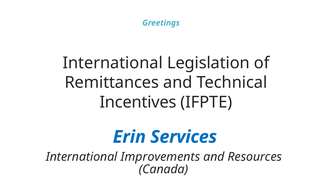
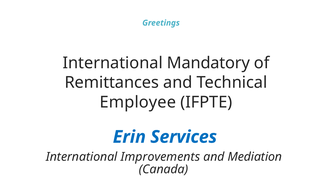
Legislation: Legislation -> Mandatory (208, 63)
Incentives: Incentives -> Employee (138, 102)
Resources: Resources -> Mediation (255, 157)
